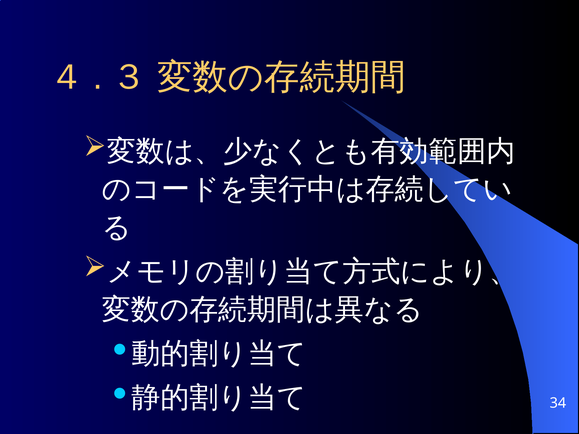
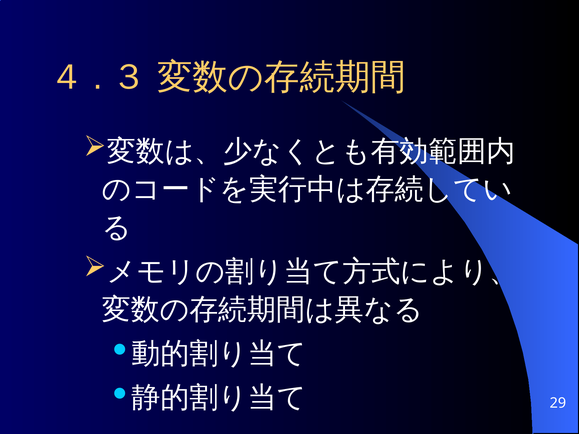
34: 34 -> 29 (558, 403)
